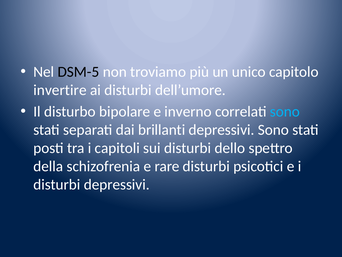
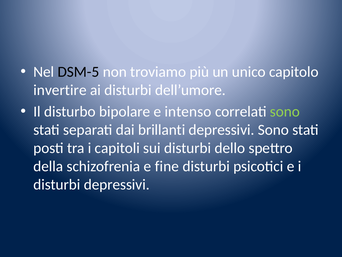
inverno: inverno -> intenso (188, 111)
sono colour: light blue -> light green (285, 111)
rare: rare -> fine (167, 166)
